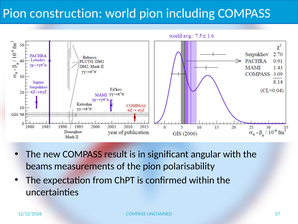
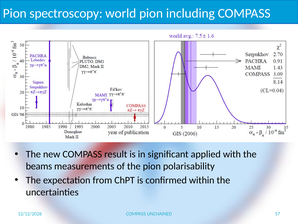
construction: construction -> spectroscopy (66, 13)
angular: angular -> applied (206, 154)
